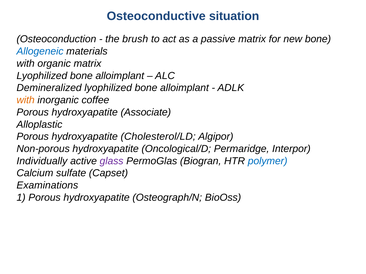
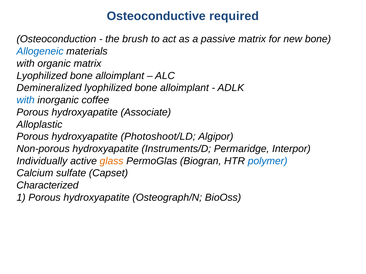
situation: situation -> required (234, 16)
with colour: orange -> blue (26, 100)
Cholesterol/LD: Cholesterol/LD -> Photoshoot/LD (158, 137)
Oncological/D: Oncological/D -> Instruments/D (176, 149)
glass colour: purple -> orange (112, 161)
Examinations: Examinations -> Characterized (47, 186)
